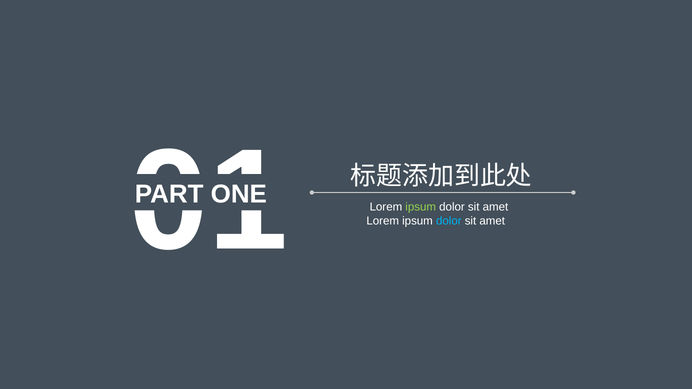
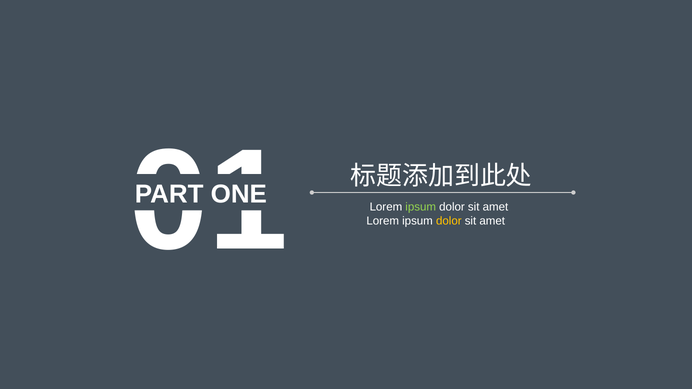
dolor colour: light blue -> yellow (449, 221)
